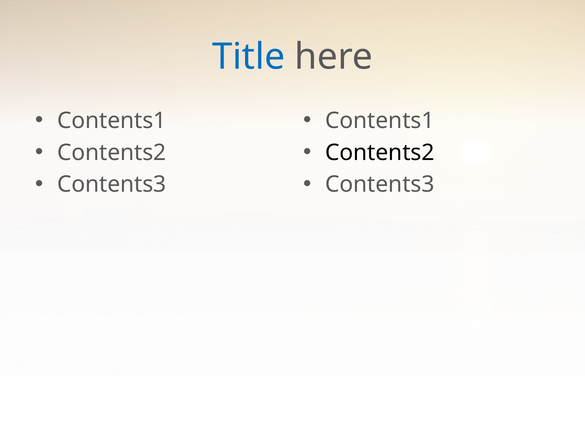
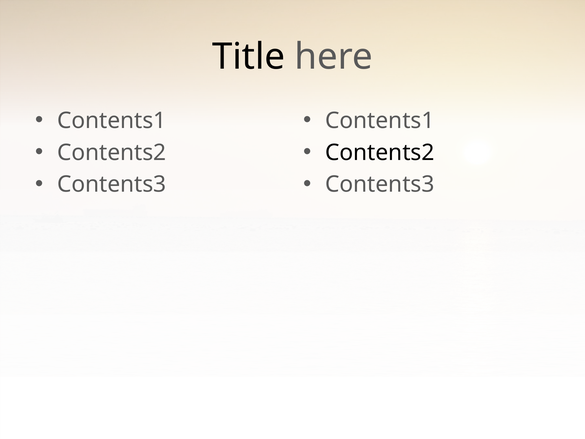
Title colour: blue -> black (249, 57)
